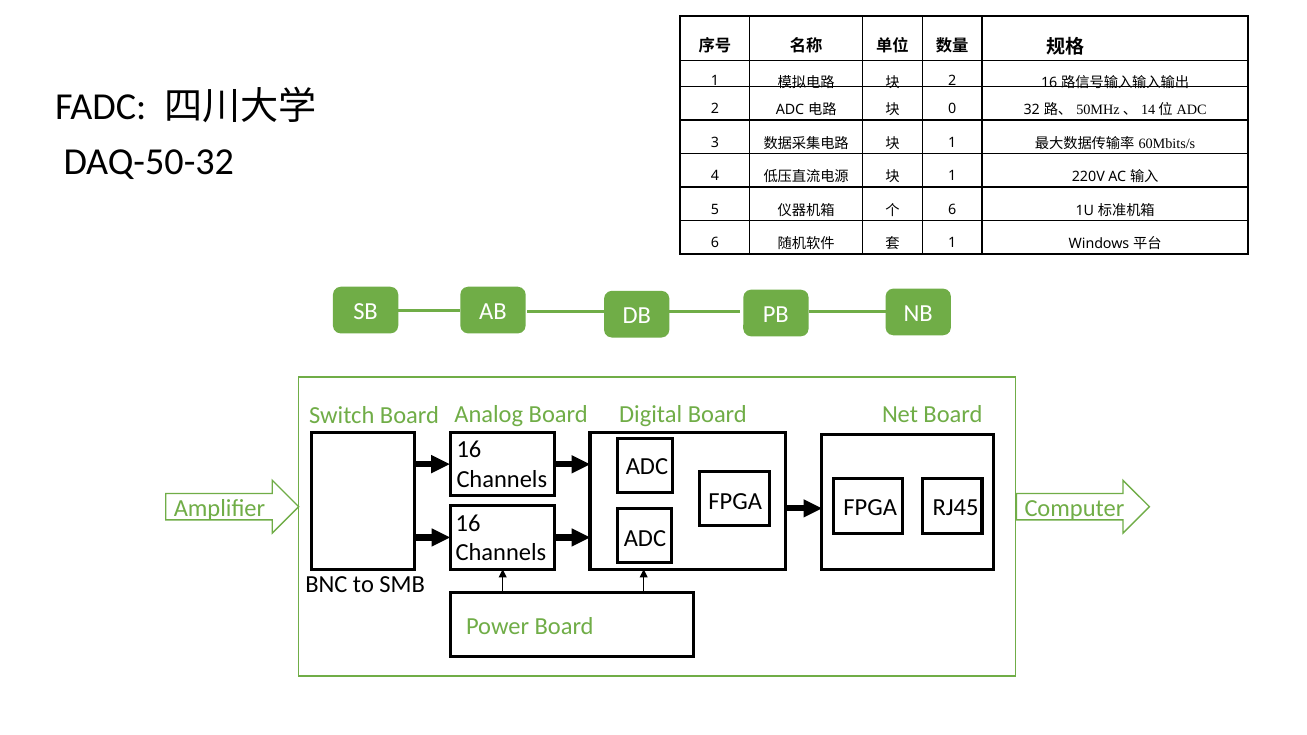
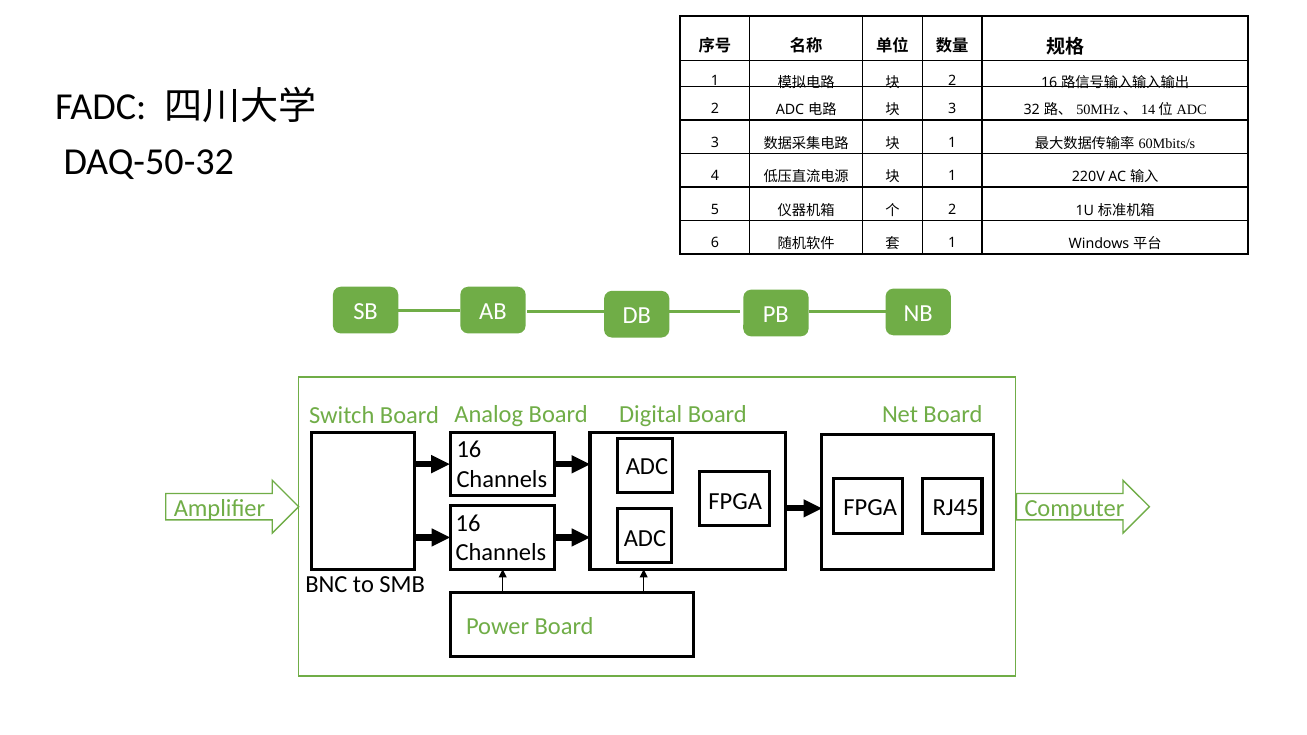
0: 0 -> 3 (952, 109)
6: 6 -> 2 (952, 209)
